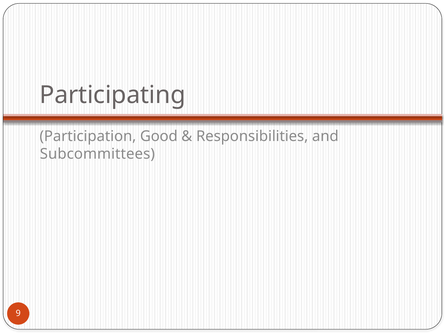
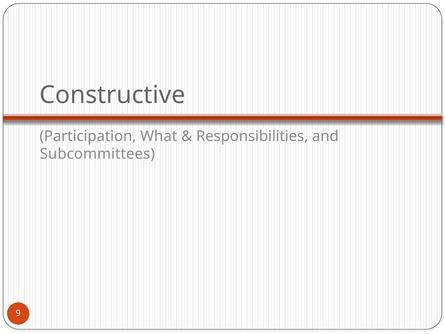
Participating: Participating -> Constructive (112, 95)
Good: Good -> What (159, 136)
